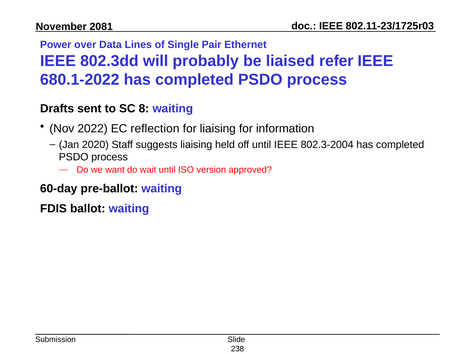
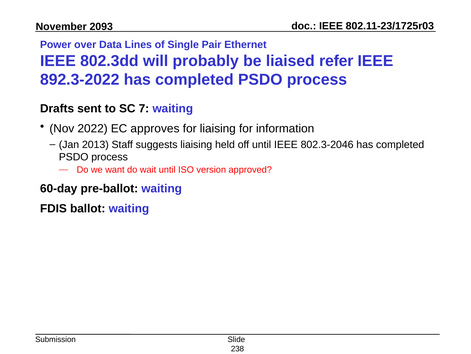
2081: 2081 -> 2093 (101, 27)
680.1-2022: 680.1-2022 -> 892.3-2022 (80, 80)
8: 8 -> 7 (144, 108)
reflection: reflection -> approves (155, 128)
2020: 2020 -> 2013 (95, 144)
802.3-2004: 802.3-2004 -> 802.3-2046 (327, 144)
